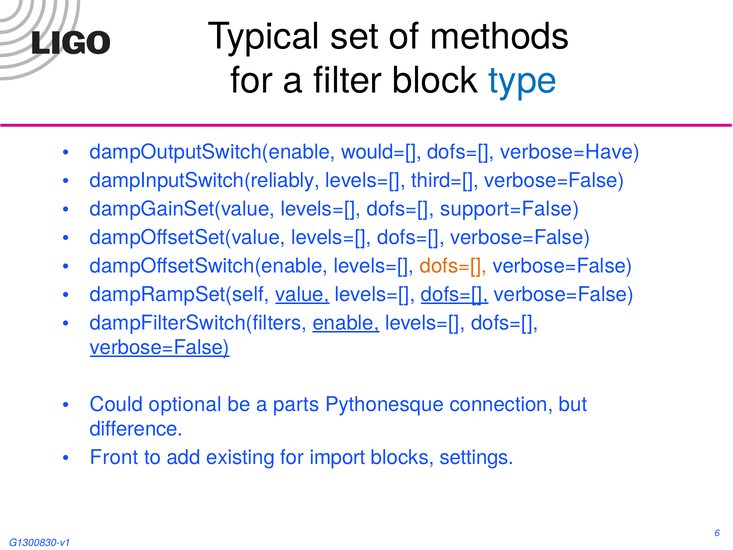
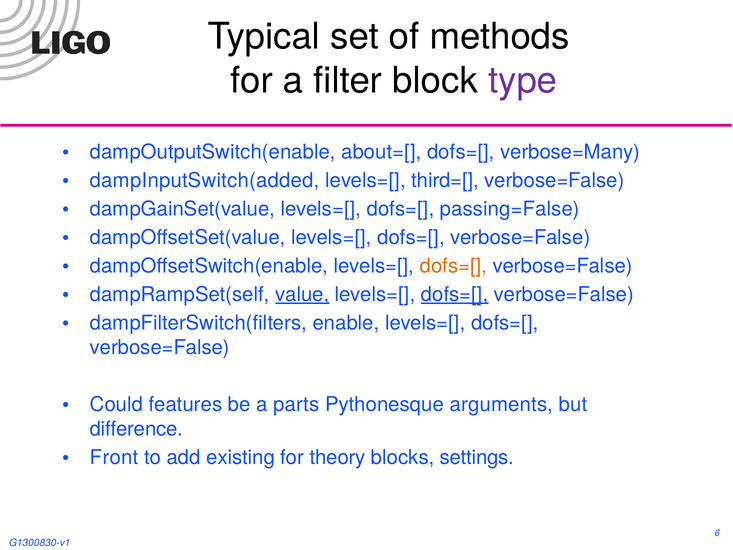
type colour: blue -> purple (523, 81)
would=[: would=[ -> about=[ (381, 152)
verbose=Have: verbose=Have -> verbose=Many (570, 152)
dampInputSwitch(reliably: dampInputSwitch(reliably -> dampInputSwitch(added (205, 180)
support=False: support=False -> passing=False (510, 209)
enable underline: present -> none (346, 323)
verbose=False underline: present -> none (160, 347)
optional: optional -> features (185, 404)
connection: connection -> arguments (501, 404)
import: import -> theory (338, 457)
